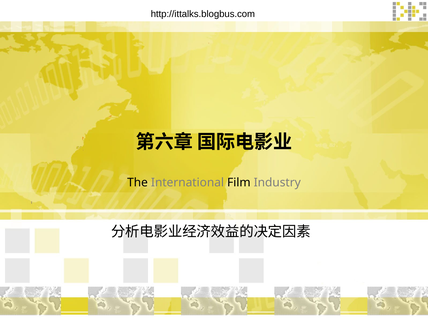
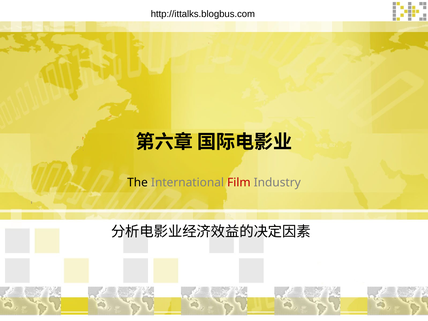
Film colour: black -> red (239, 183)
